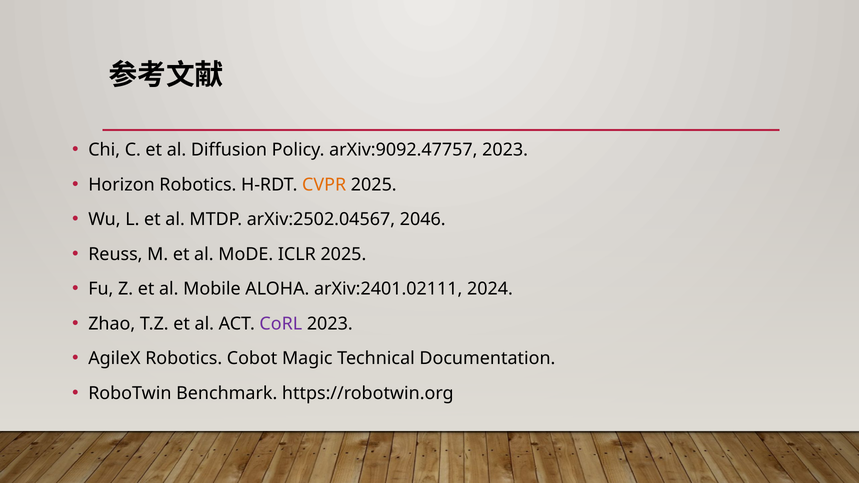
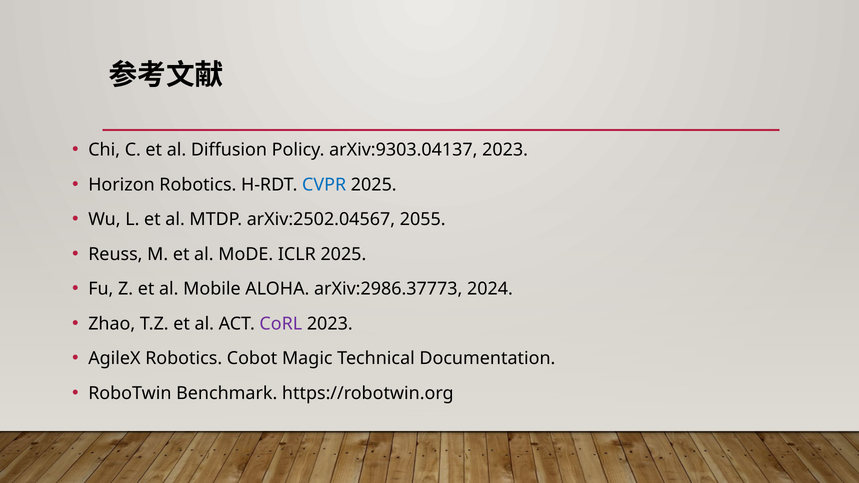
arXiv:9092.47757: arXiv:9092.47757 -> arXiv:9303.04137 (403, 150)
CVPR colour: orange -> blue (324, 185)
2046: 2046 -> 2055 (423, 220)
arXiv:2401.02111: arXiv:2401.02111 -> arXiv:2986.37773 (388, 289)
